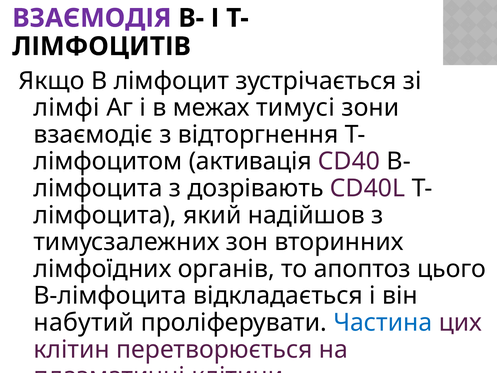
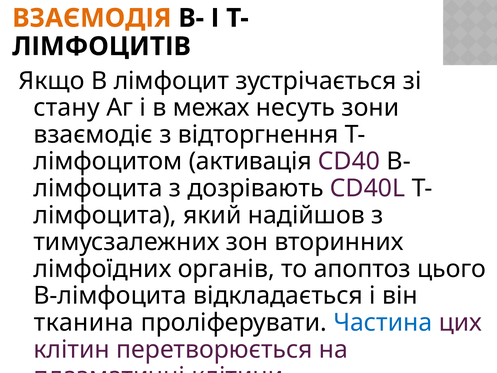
ВЗАЄМОДІЯ colour: purple -> orange (92, 18)
лімфі: лімфі -> стану (67, 108)
тимусі: тимусі -> несуть (296, 108)
набутий: набутий -> тканина (84, 322)
